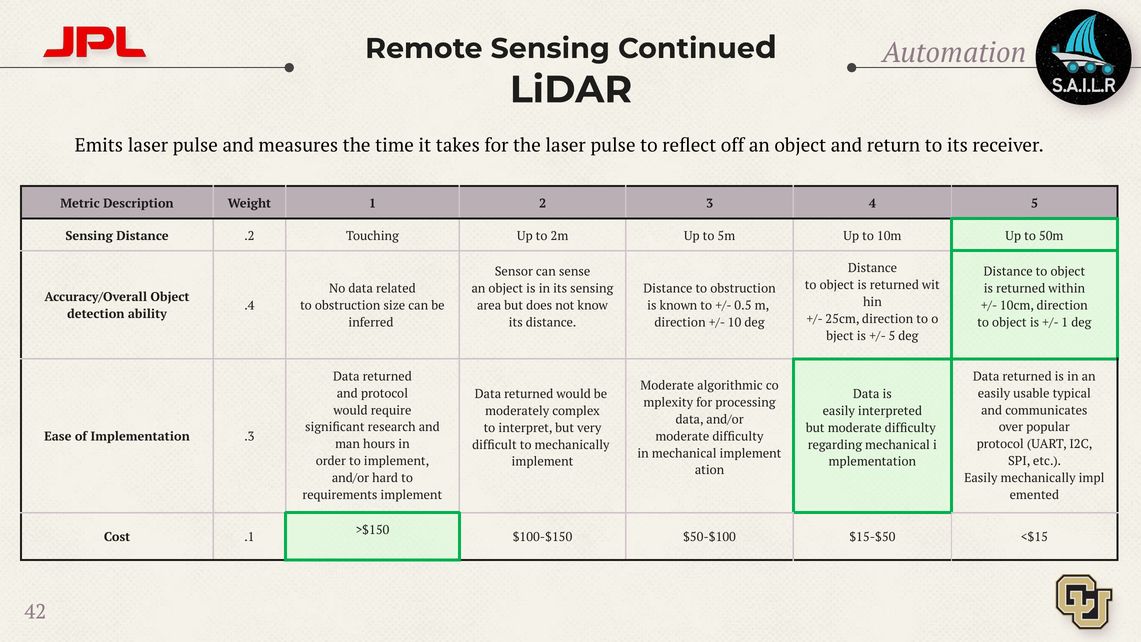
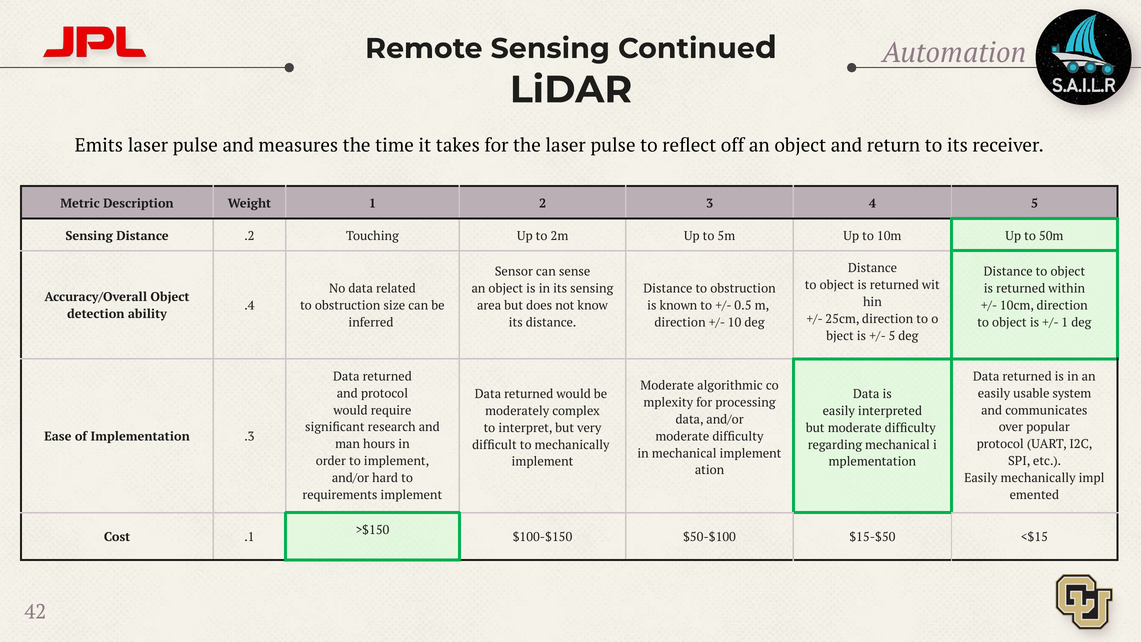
typical: typical -> system (1072, 393)
